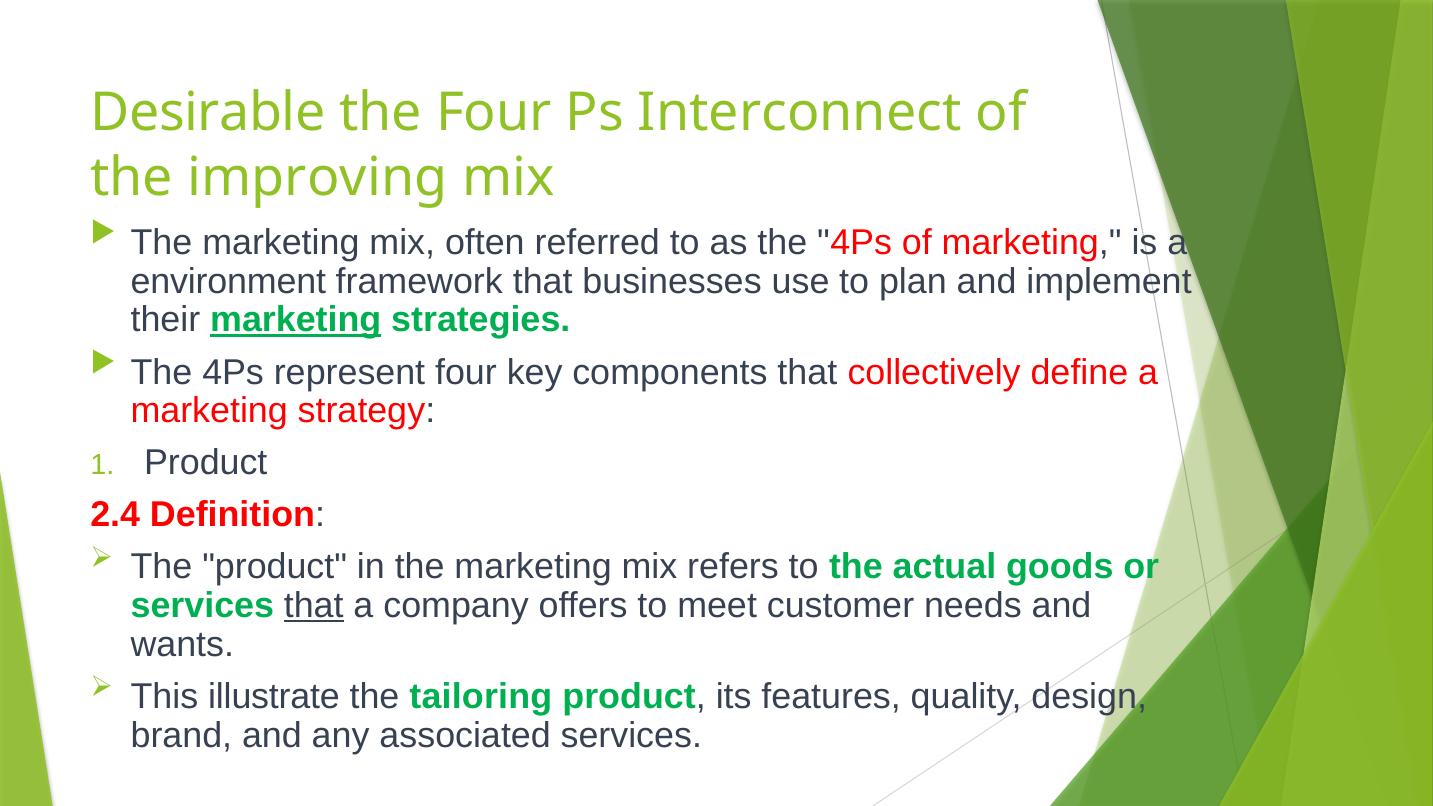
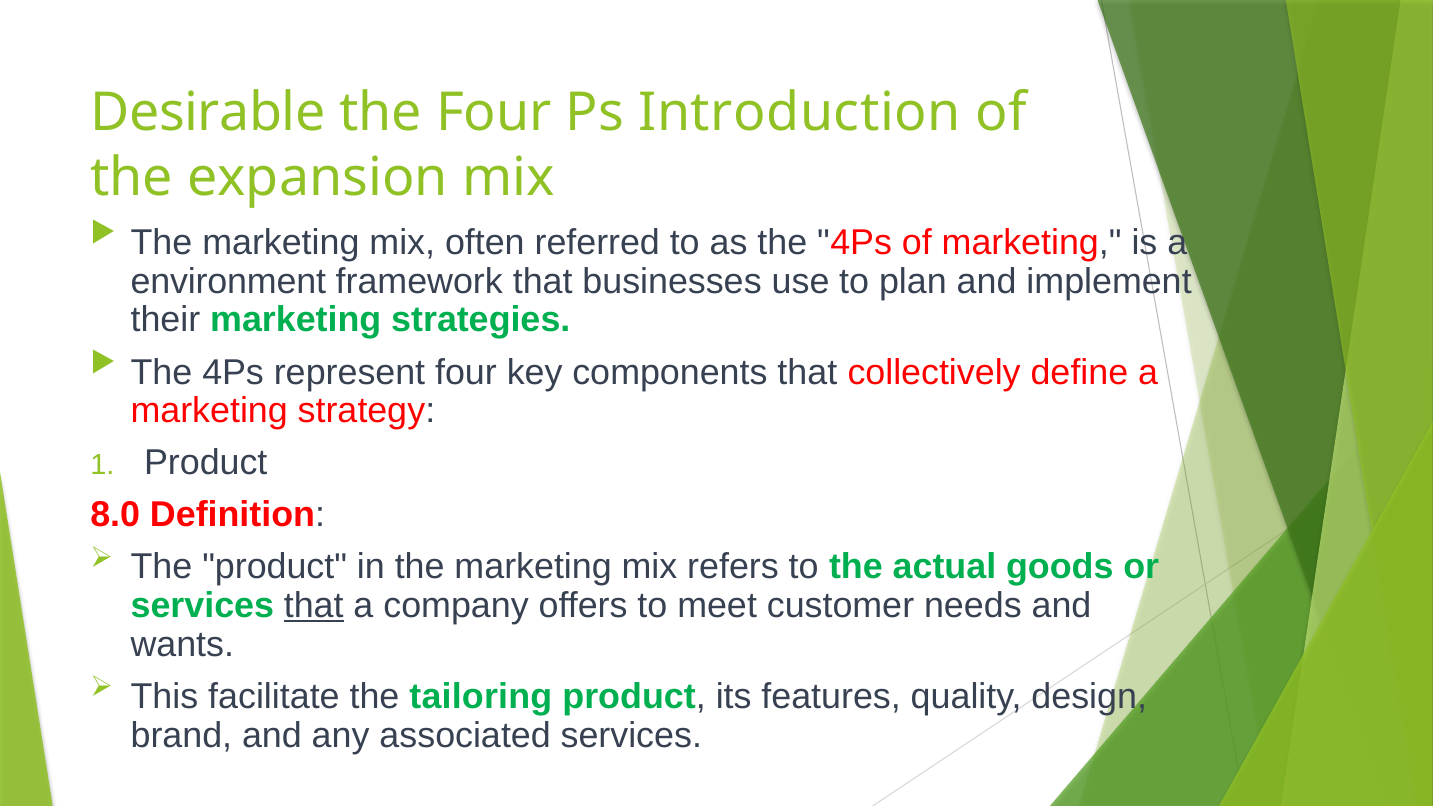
Interconnect: Interconnect -> Introduction (800, 113)
improving: improving -> expansion (318, 177)
marketing underline: present -> none (296, 320)
2.4: 2.4 -> 8.0 (115, 515)
illustrate: illustrate -> facilitate (274, 697)
